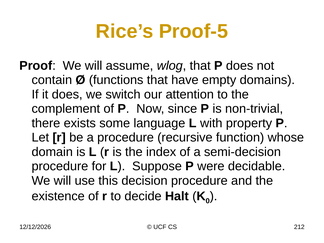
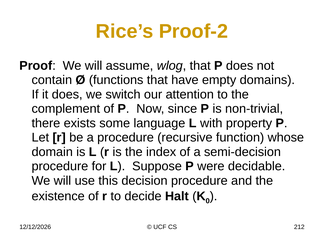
Proof-5: Proof-5 -> Proof-2 (193, 31)
